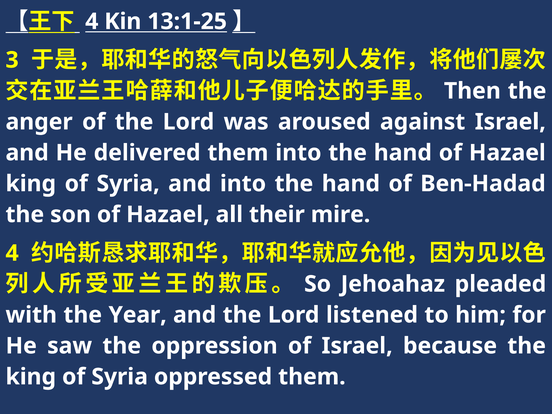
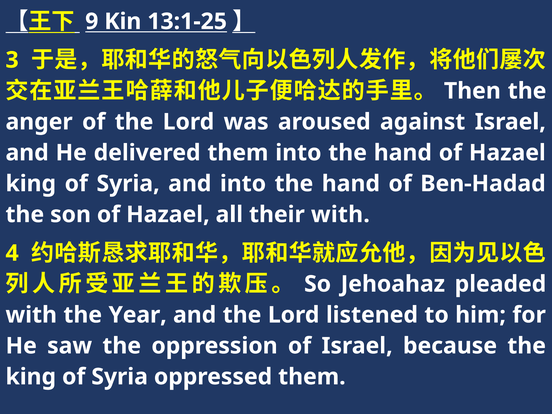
4: 4 -> 9 (92, 21)
their mire: mire -> with (340, 215)
